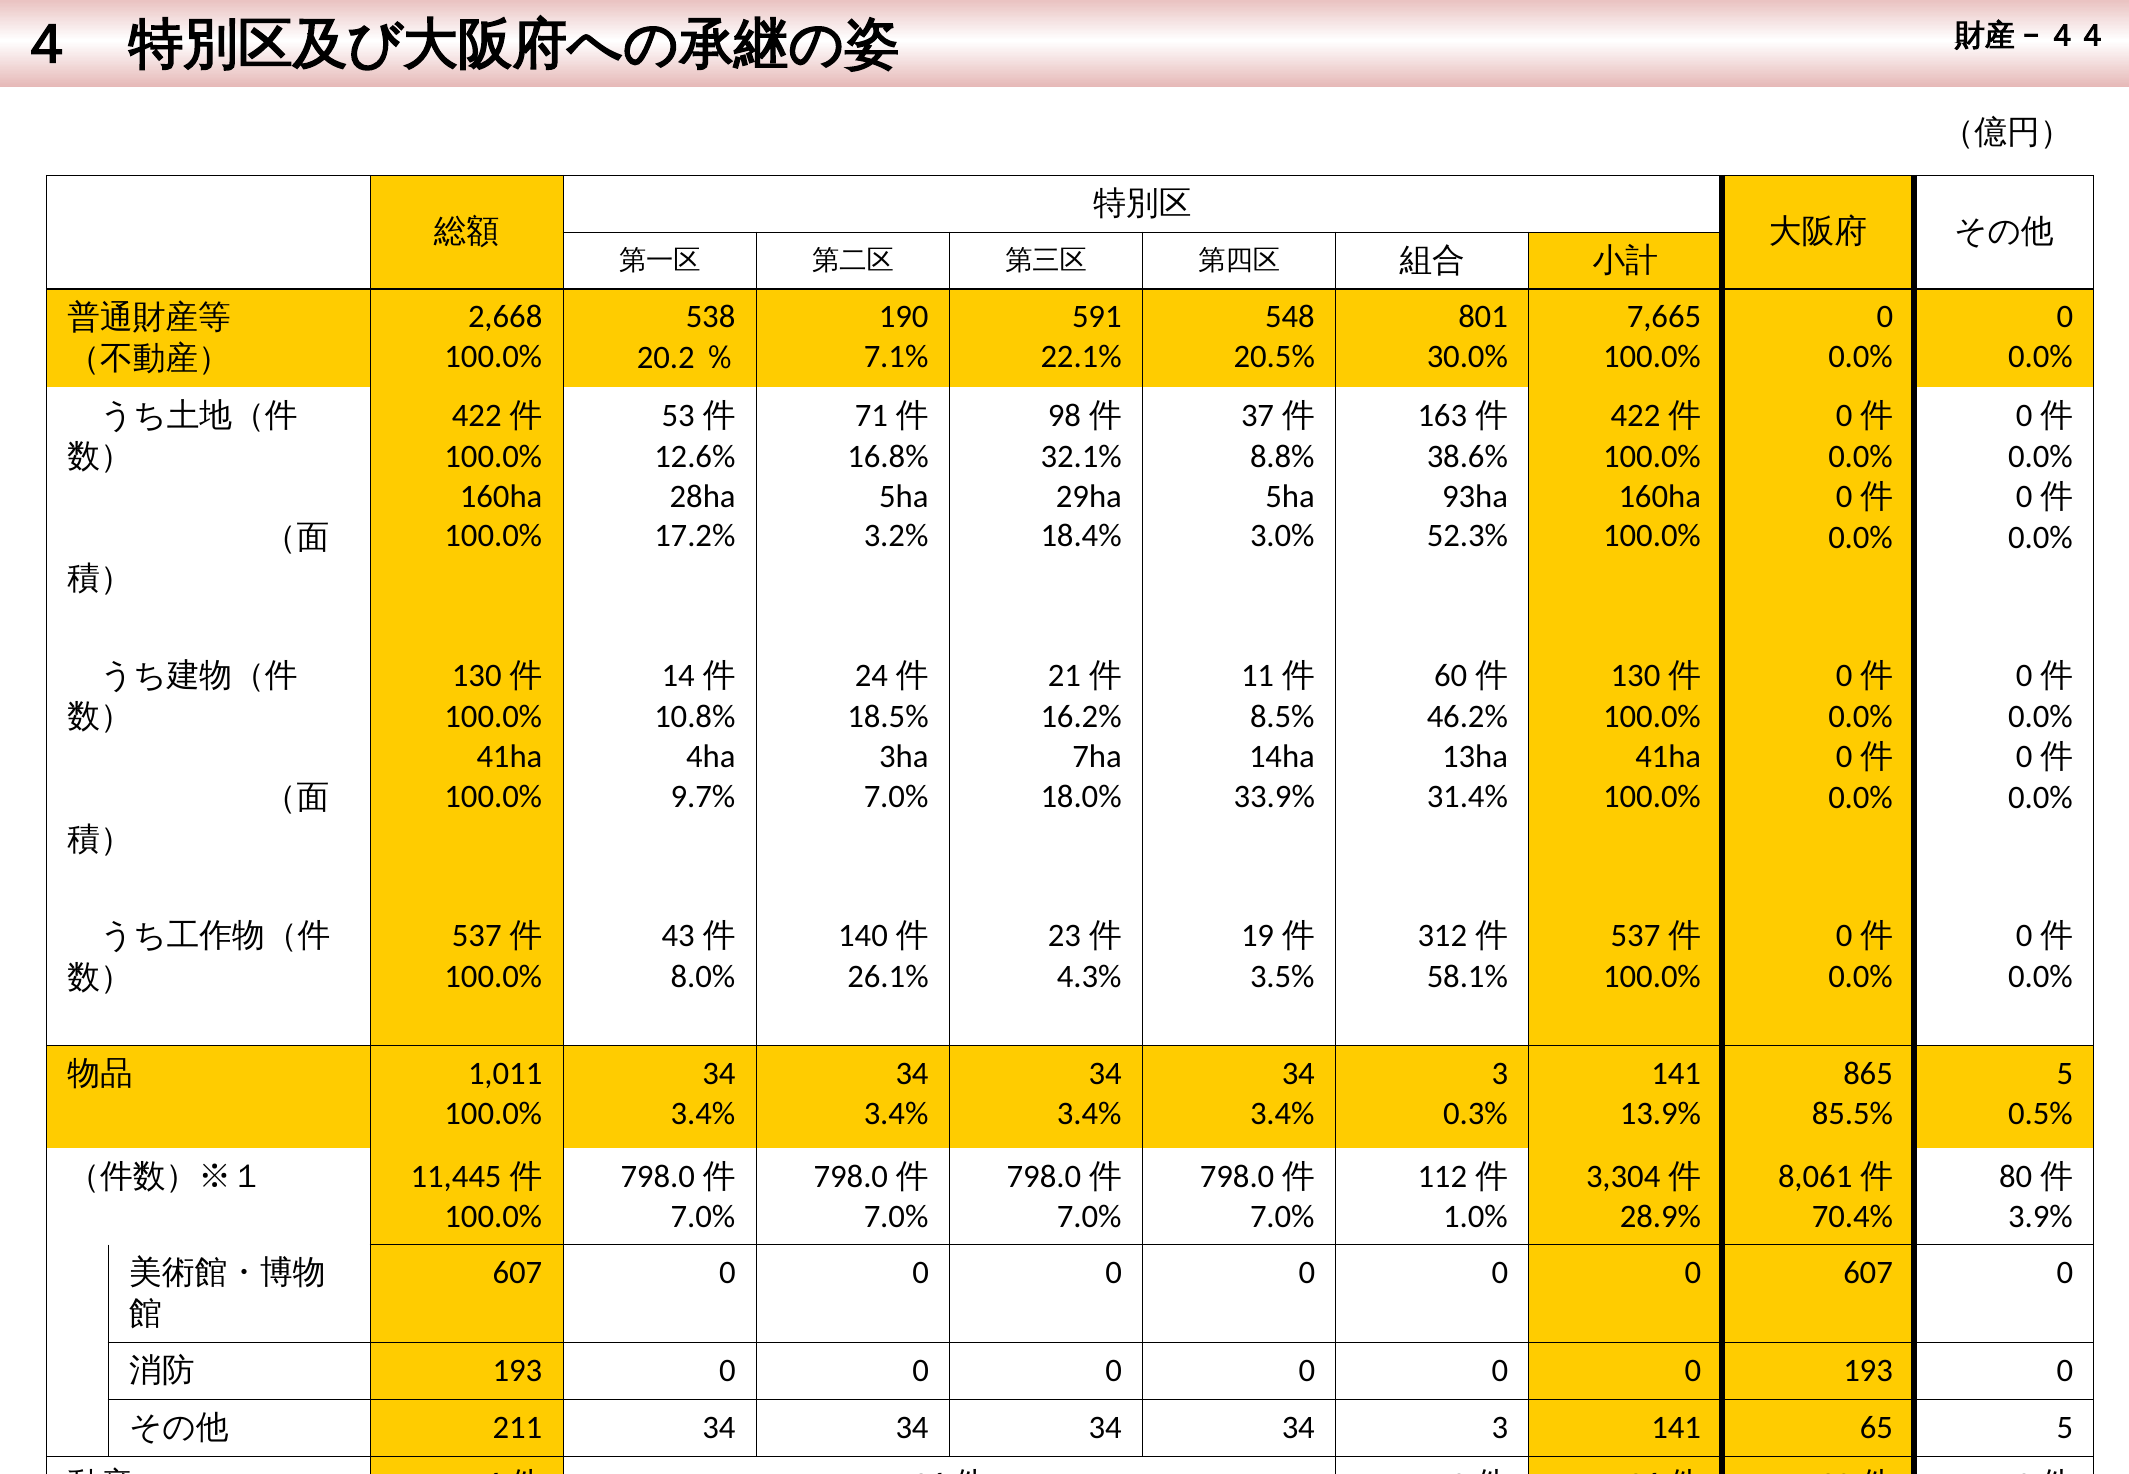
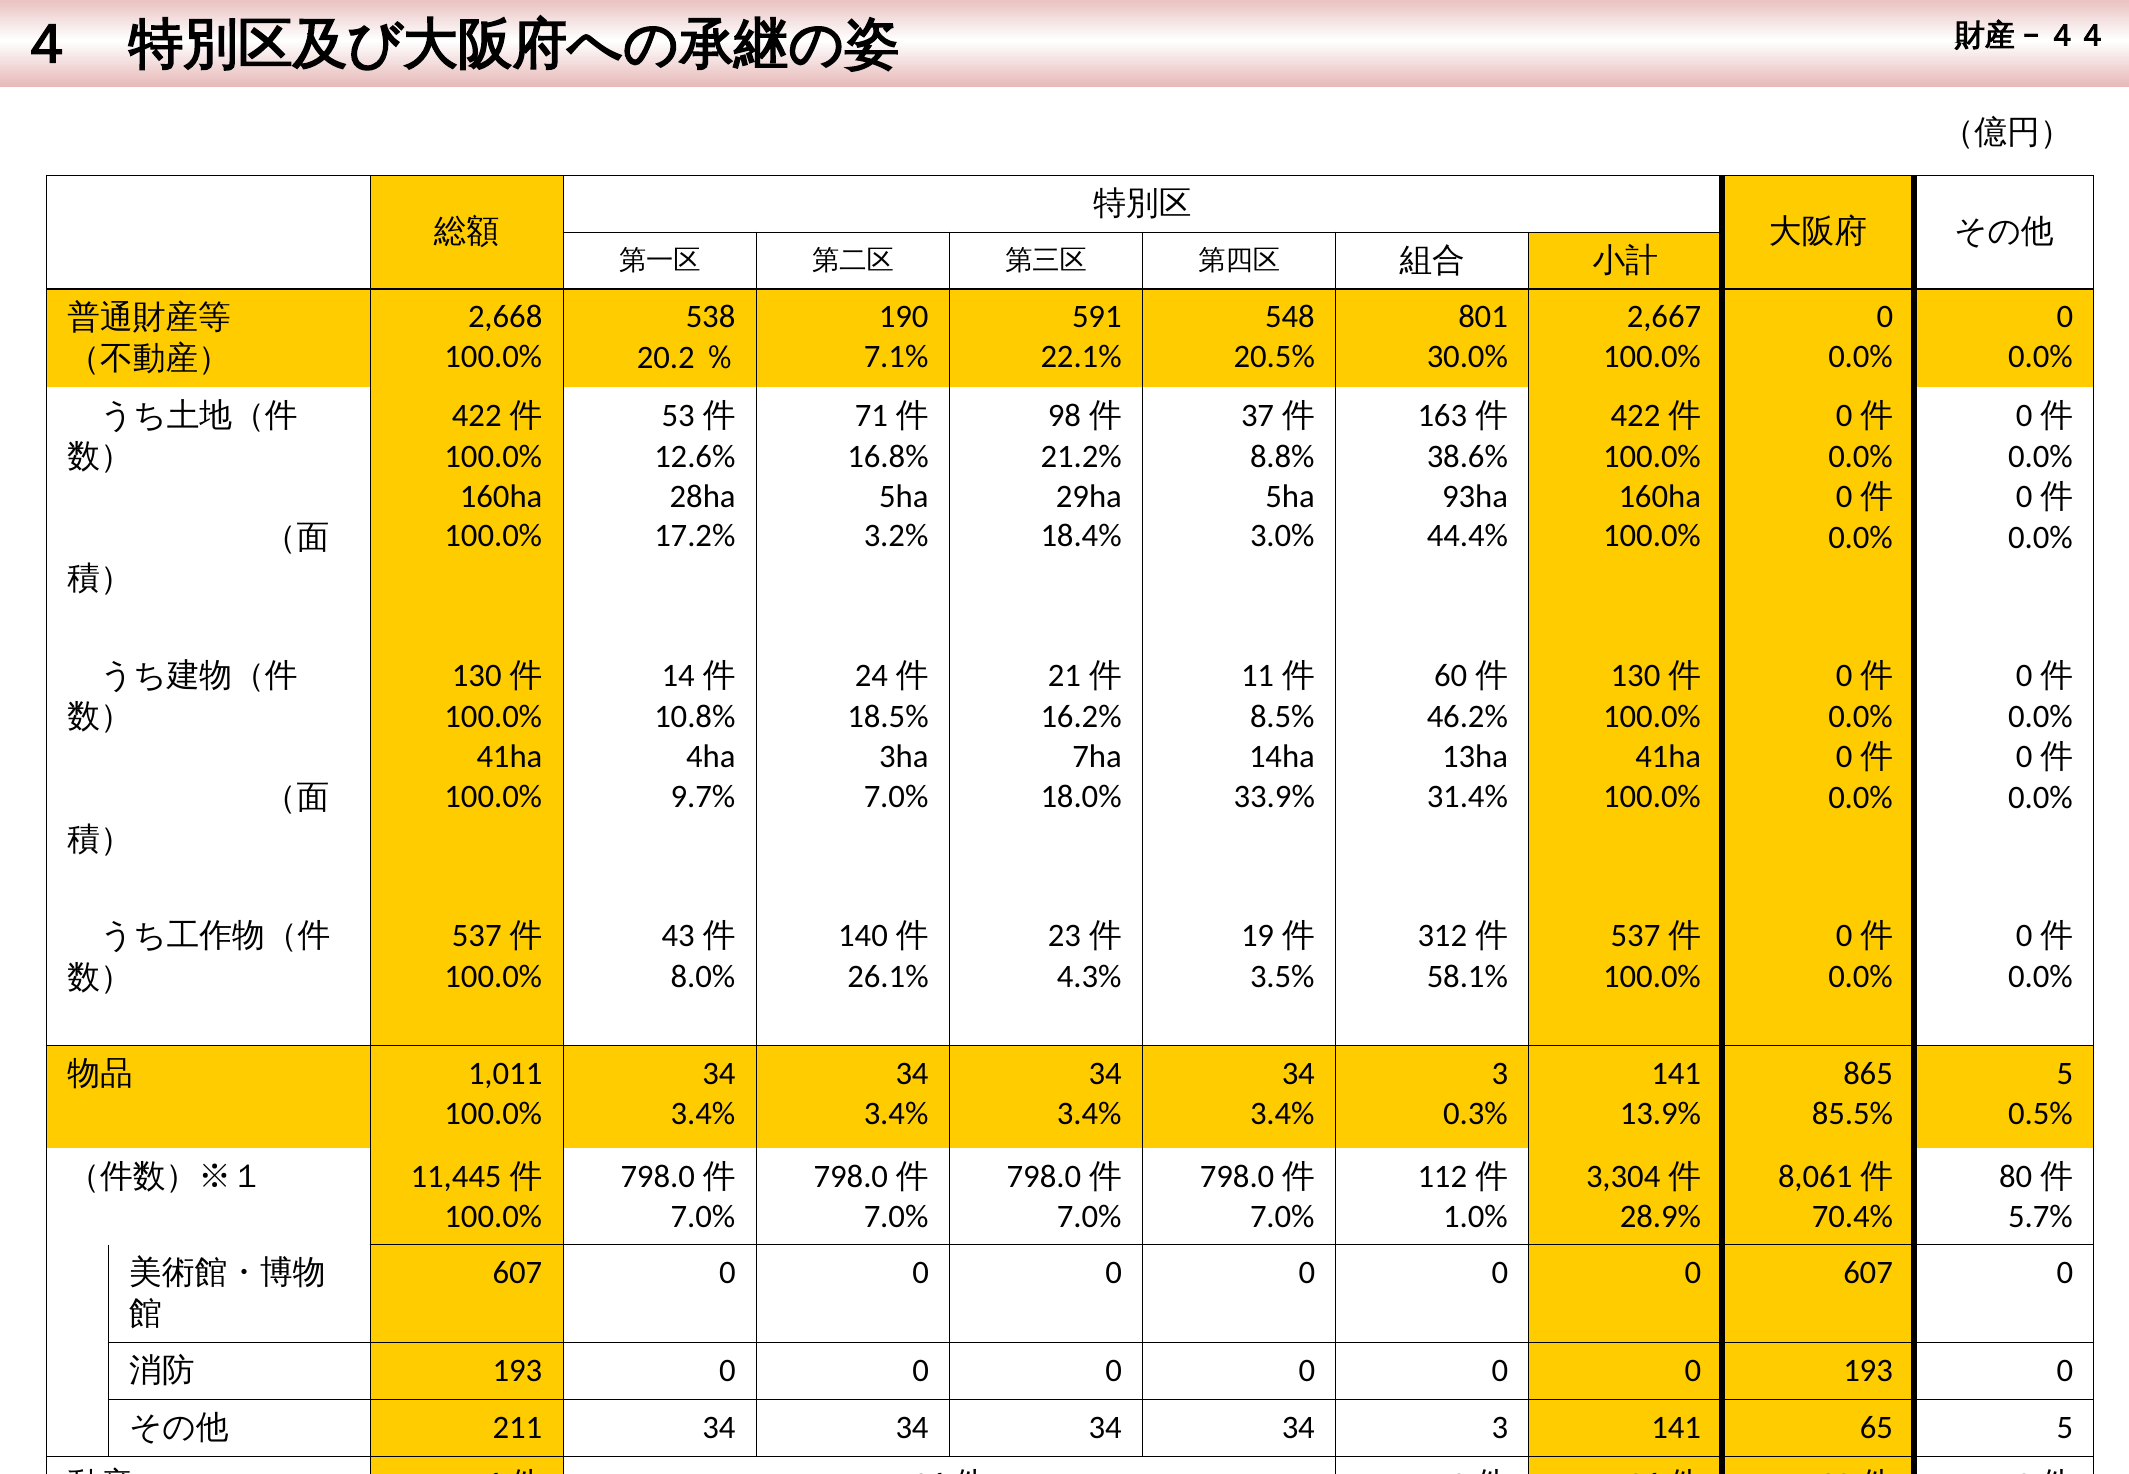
7,665: 7,665 -> 2,667 (1664, 317)
32.1%: 32.1% -> 21.2% (1081, 456)
52.3%: 52.3% -> 44.4% (1467, 536)
3.9%: 3.9% -> 5.7% (2041, 1217)
